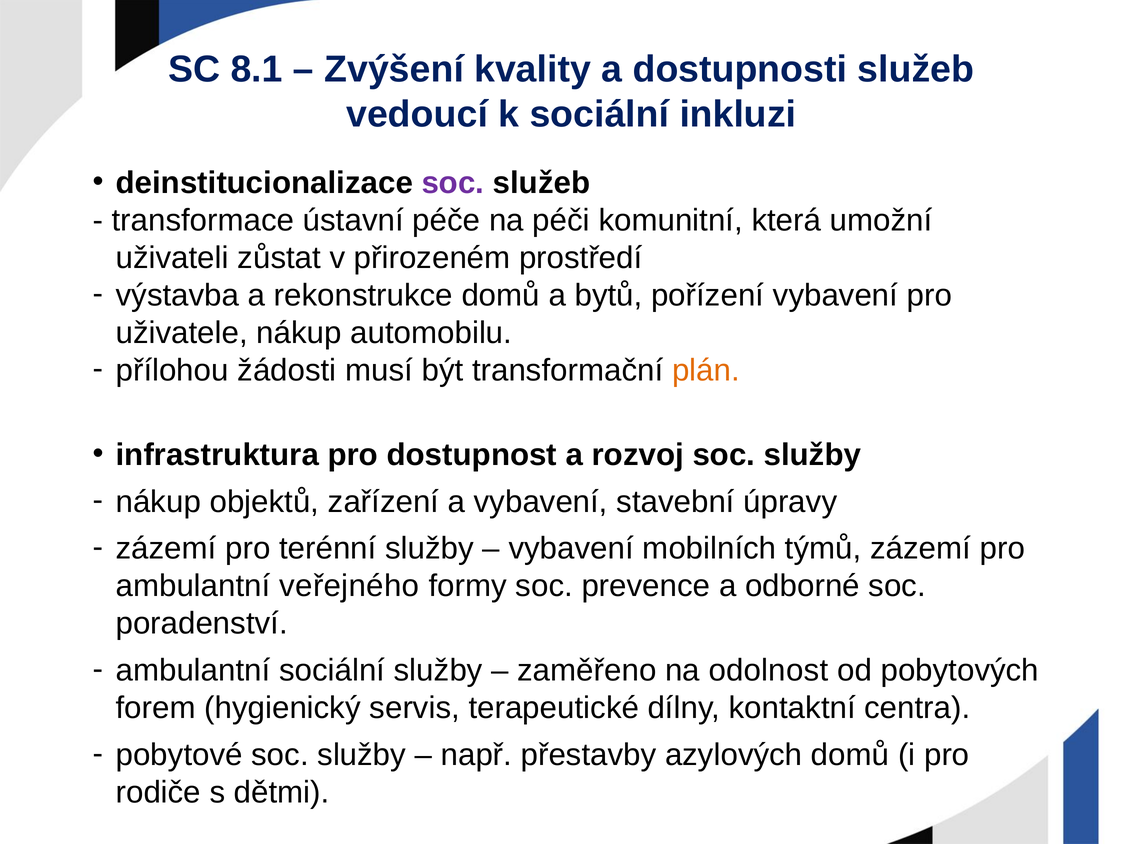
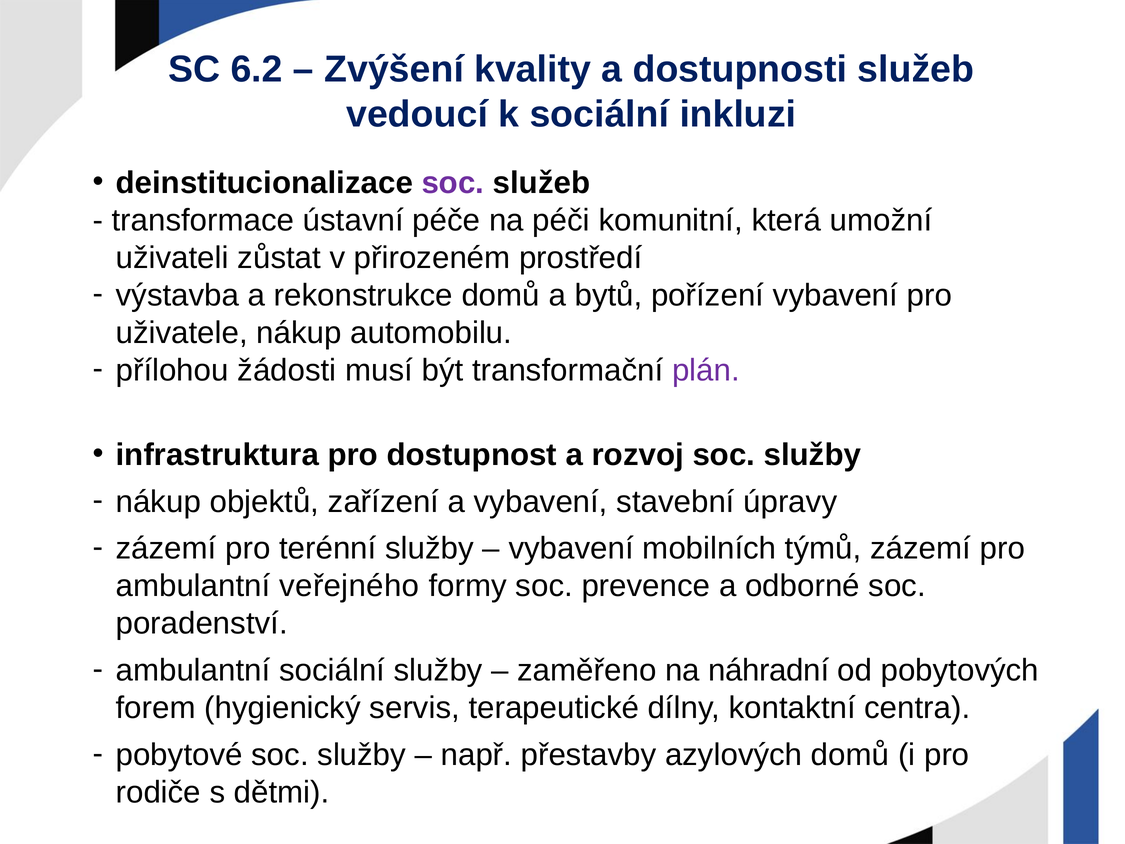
8.1: 8.1 -> 6.2 (257, 69)
plán colour: orange -> purple (706, 370)
odolnost: odolnost -> náhradní (769, 670)
